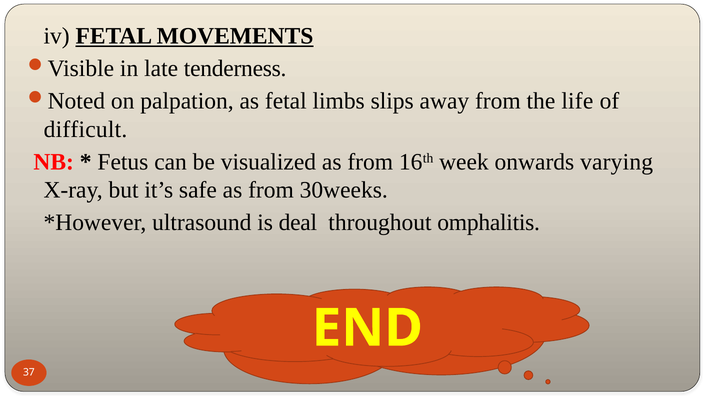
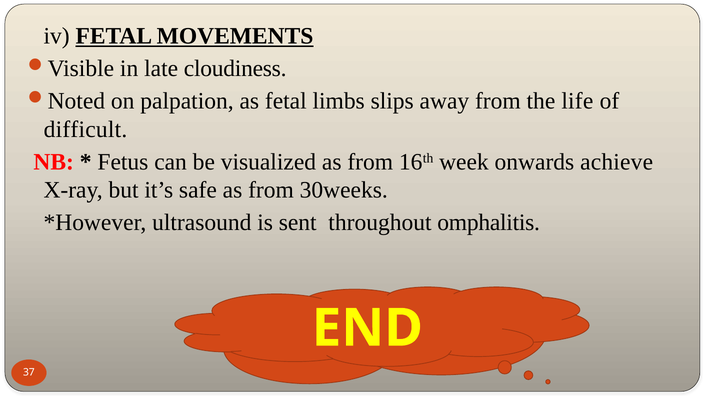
tenderness: tenderness -> cloudiness (235, 68)
varying: varying -> achieve (617, 162)
deal: deal -> sent (298, 222)
